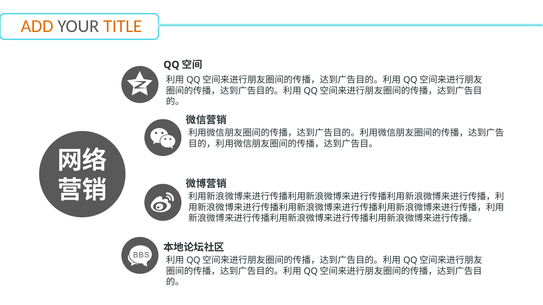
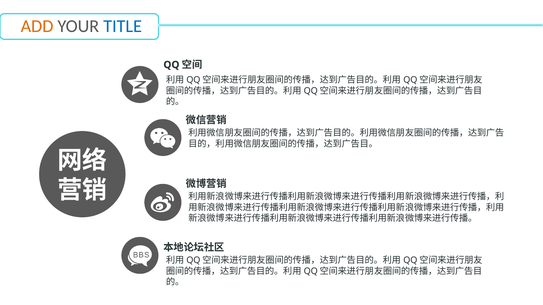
TITLE colour: orange -> blue (123, 26)
